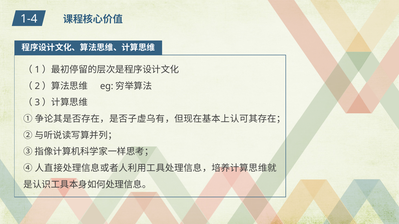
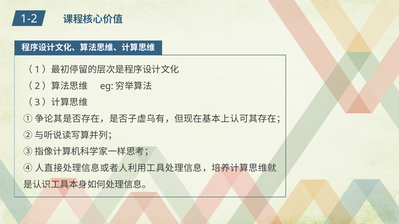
1-4: 1-4 -> 1-2 (29, 19)
